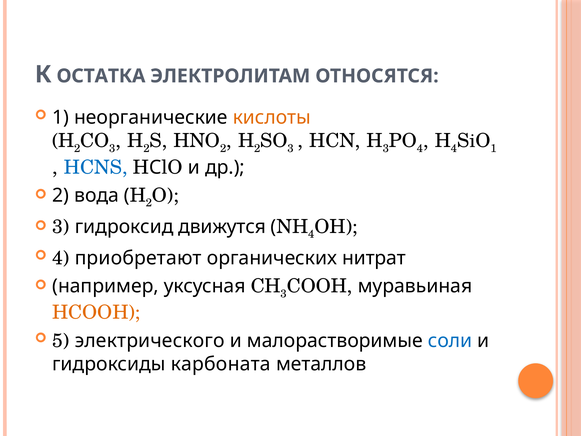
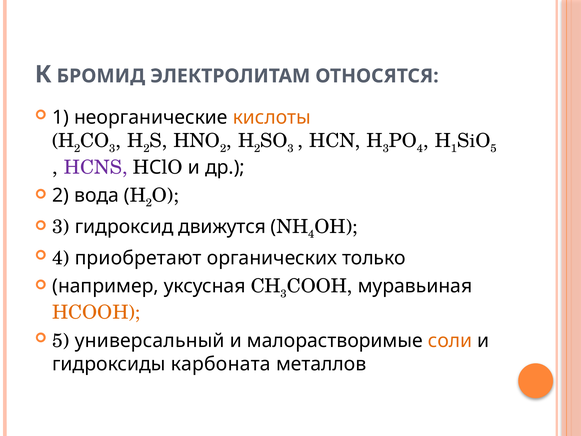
ОСТАТКА: ОСТАТКА -> БРОМИД (101, 76)
4: 4 -> 1 (454, 148)
1: 1 -> 5 (494, 148)
HCNS colour: blue -> purple (96, 167)
нитрат: нитрат -> только (374, 258)
электрического: электрического -> универсальный (150, 340)
соли colour: blue -> orange (450, 340)
